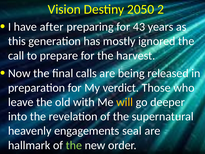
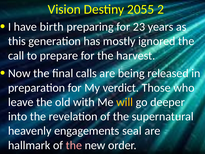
2050: 2050 -> 2055 (141, 9)
after: after -> birth (52, 27)
43: 43 -> 23 (139, 27)
the colour: light green -> pink (74, 145)
